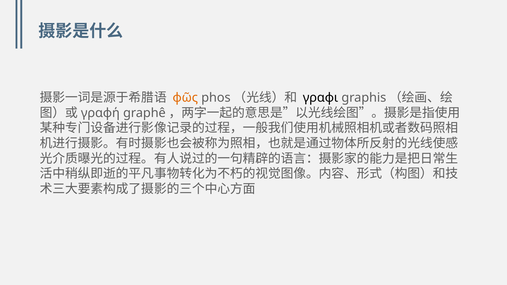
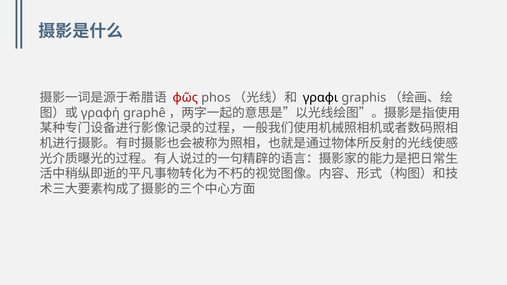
φῶς colour: orange -> red (185, 98)
